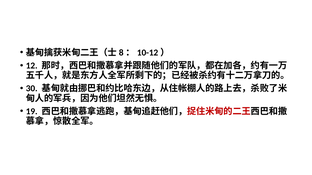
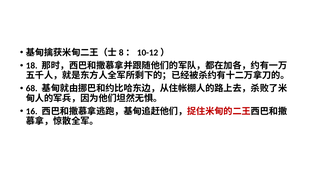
12: 12 -> 18 (32, 66)
30: 30 -> 68 (32, 89)
19: 19 -> 16 (32, 112)
